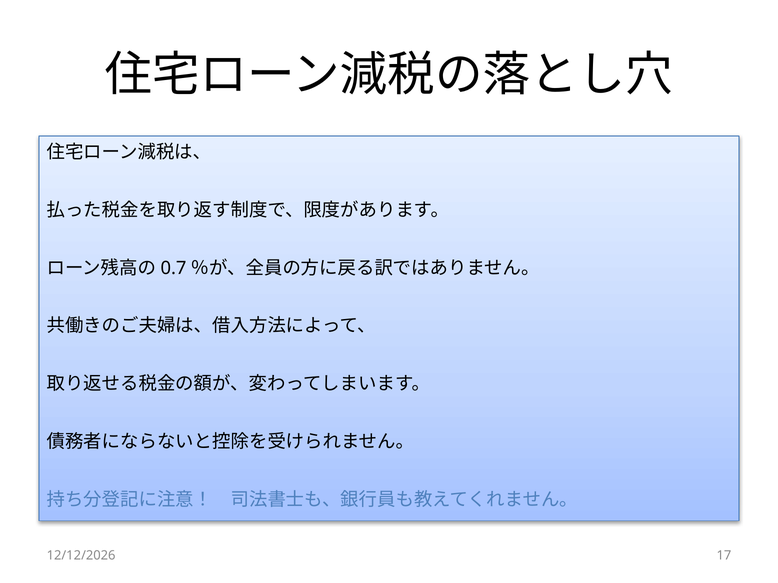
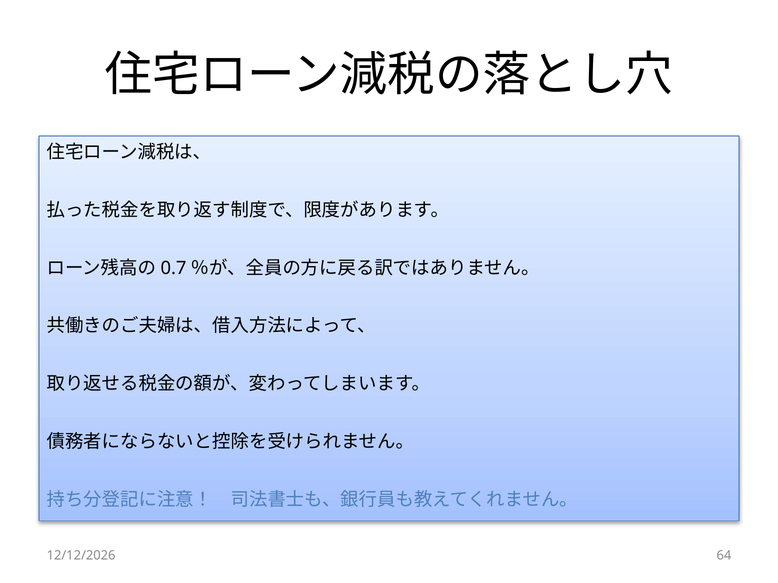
17: 17 -> 64 (724, 556)
